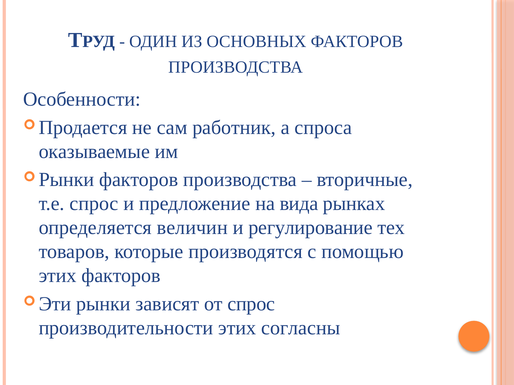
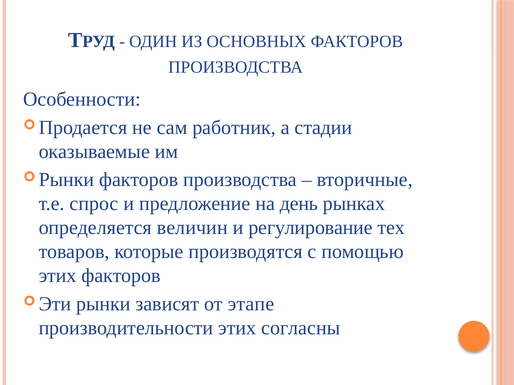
спроса: спроса -> стадии (323, 128)
вида: вида -> день (299, 204)
от спрос: спрос -> этапе (251, 304)
